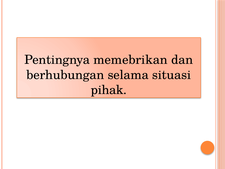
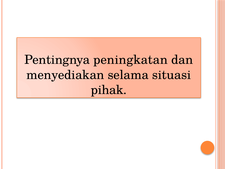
memebrikan: memebrikan -> peningkatan (130, 60)
berhubungan: berhubungan -> menyediakan (65, 75)
